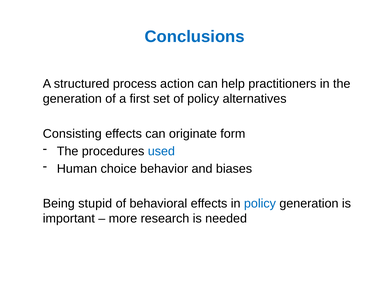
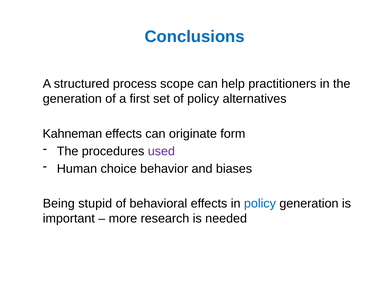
action: action -> scope (177, 84)
Consisting: Consisting -> Kahneman (72, 134)
used colour: blue -> purple (161, 151)
